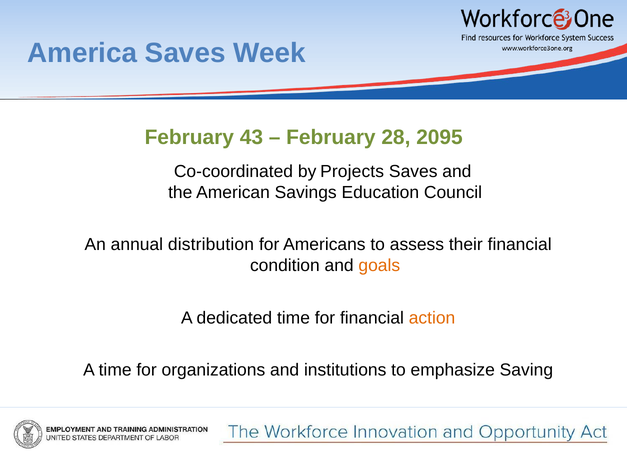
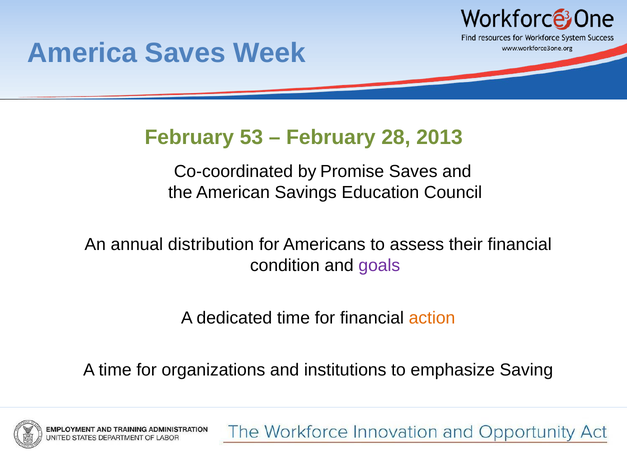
43: 43 -> 53 (251, 137)
2095: 2095 -> 2013 (439, 137)
Projects: Projects -> Promise (352, 172)
goals colour: orange -> purple (379, 266)
